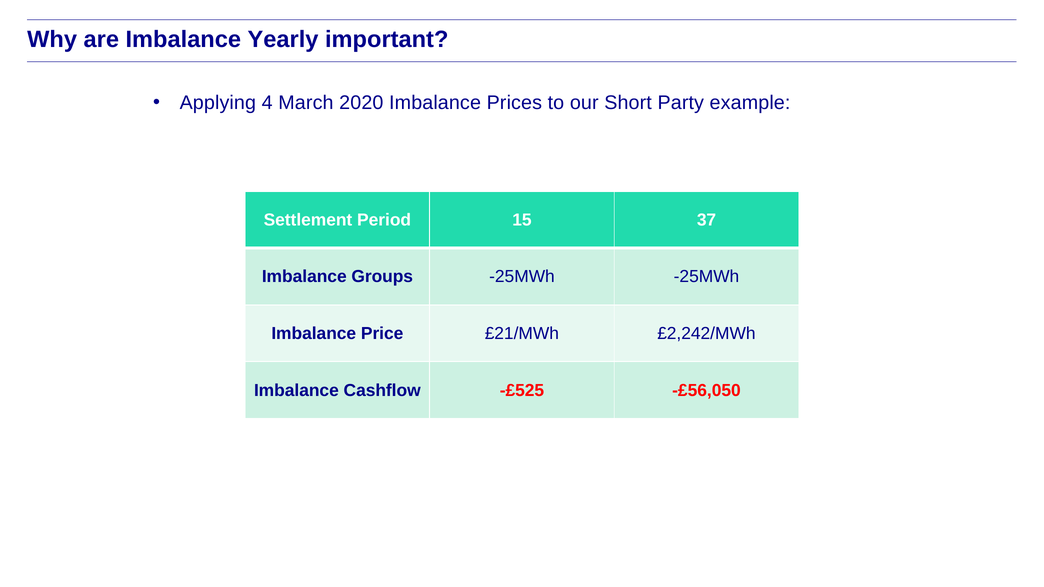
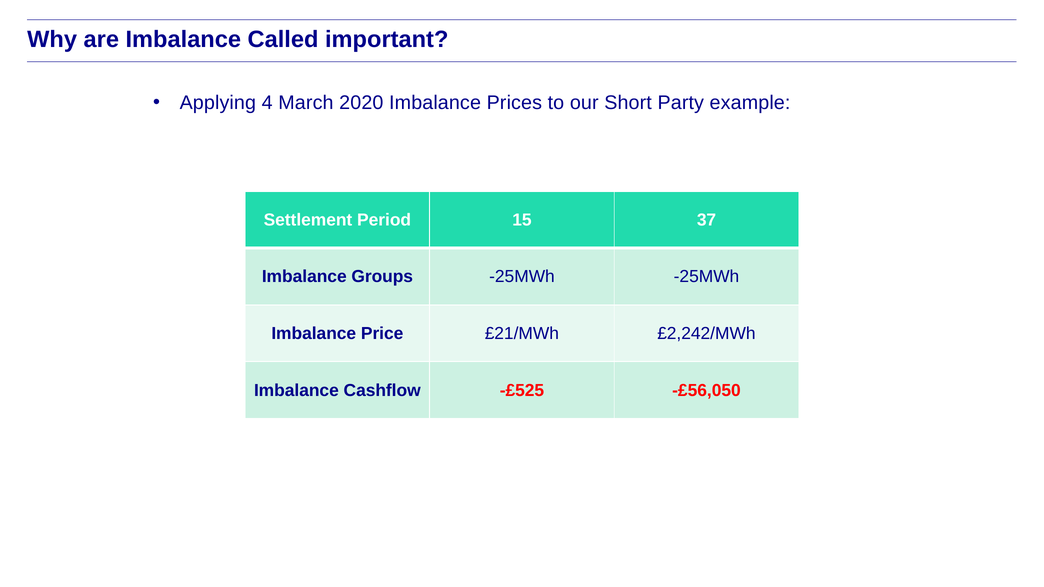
Yearly: Yearly -> Called (283, 39)
